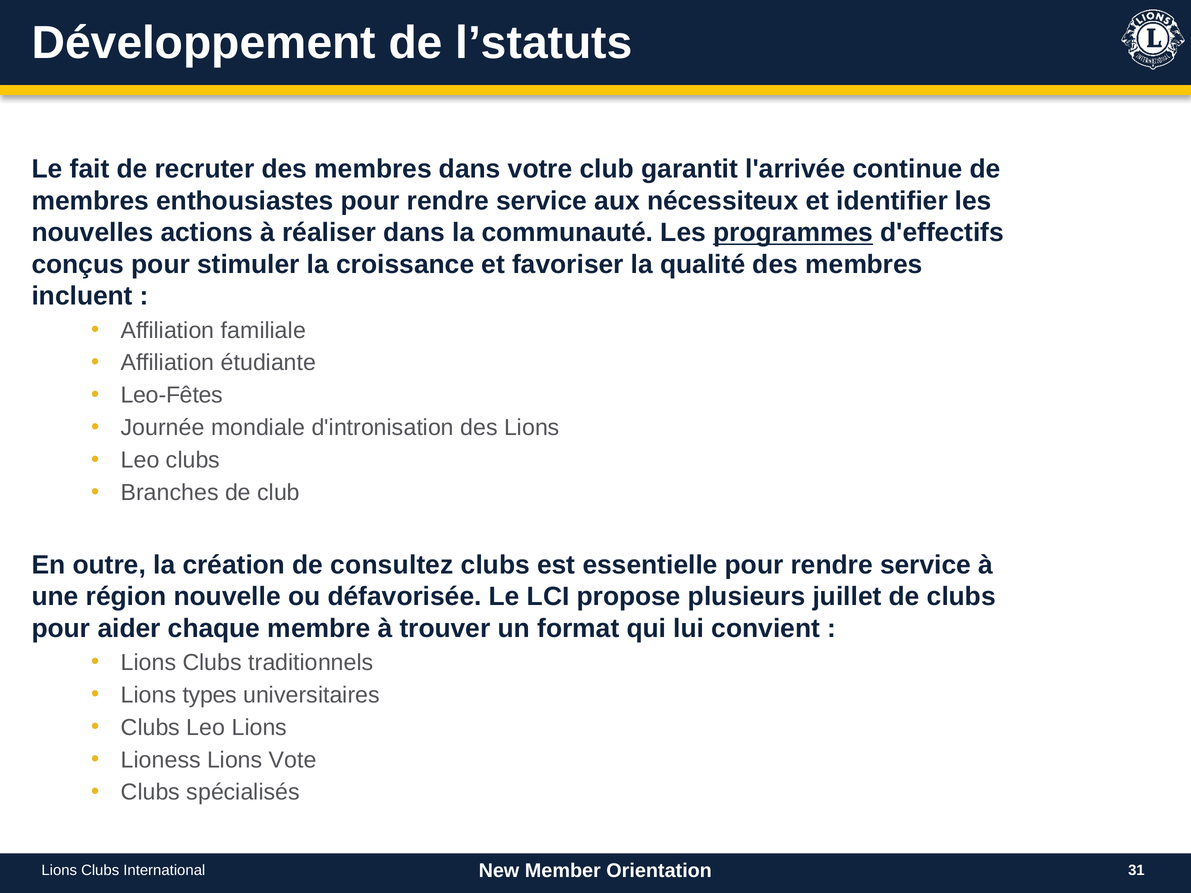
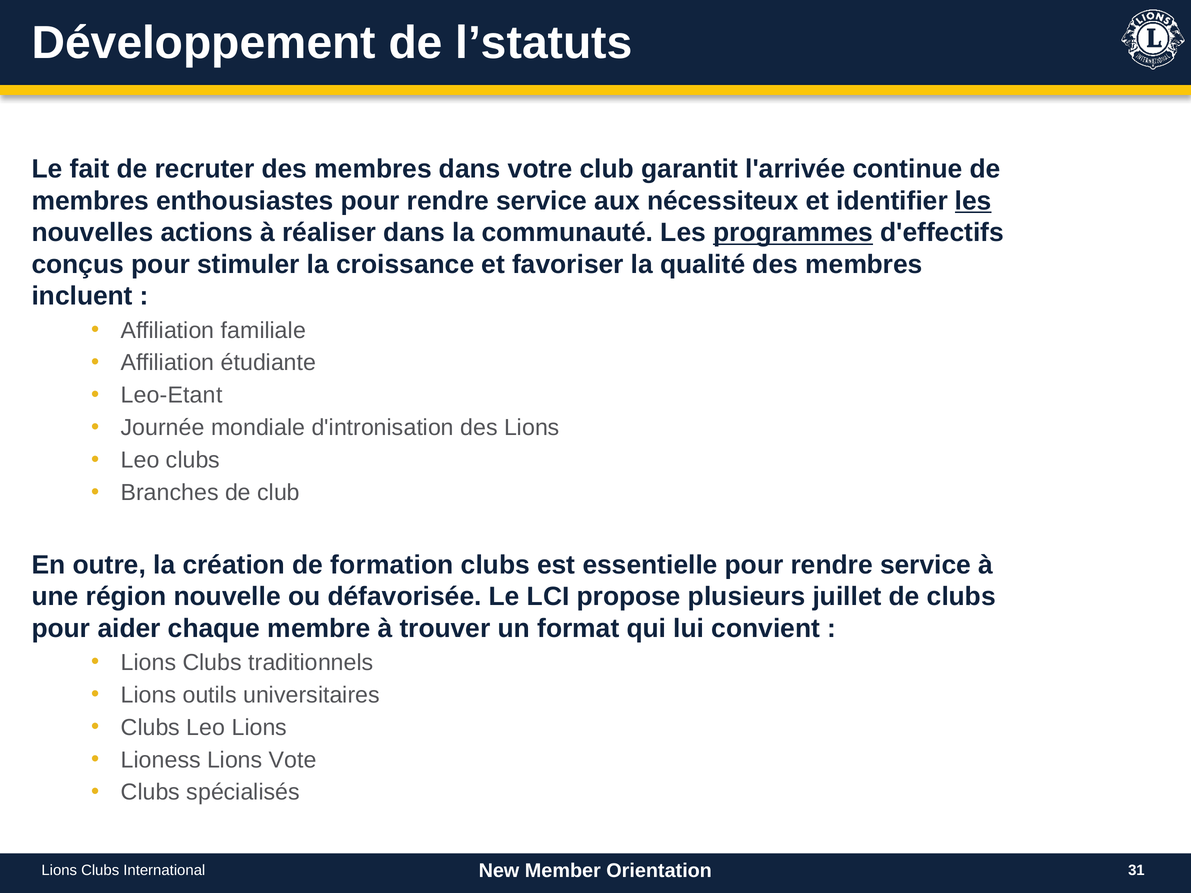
les underline: none -> present (973, 201)
Leo-Fêtes: Leo-Fêtes -> Leo-Etant (172, 395)
consultez: consultez -> formation (392, 565)
types: types -> outils (210, 695)
